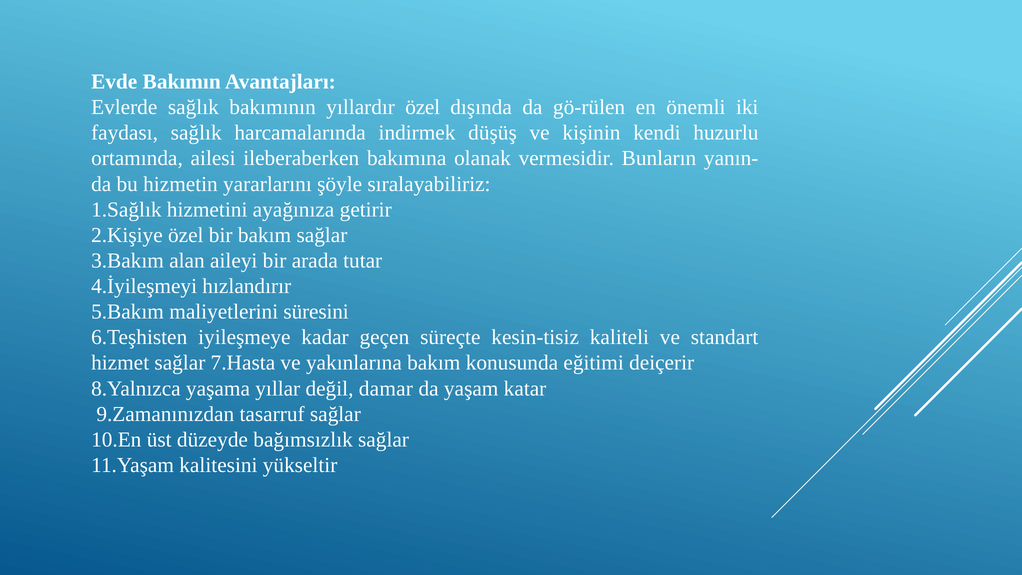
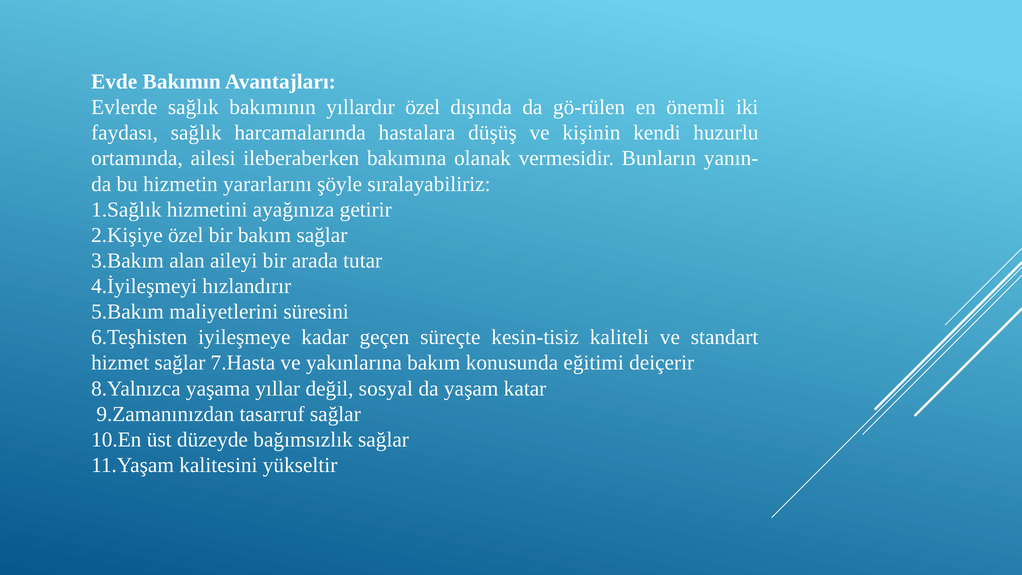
indirmek: indirmek -> hastalara (417, 133)
damar: damar -> sosyal (386, 388)
